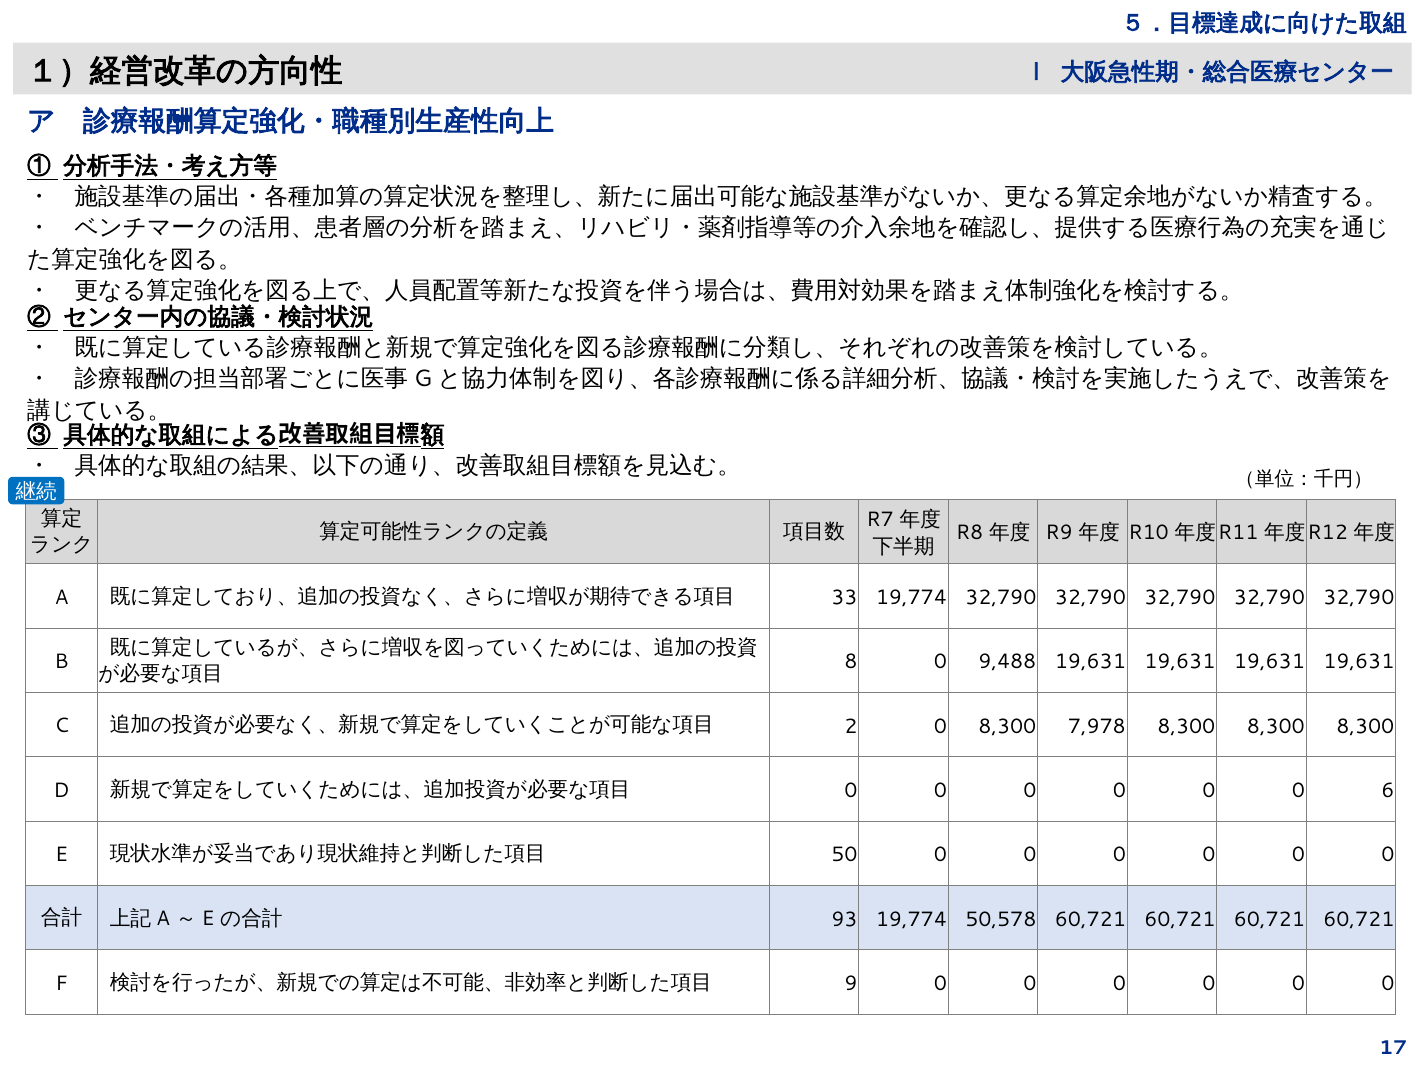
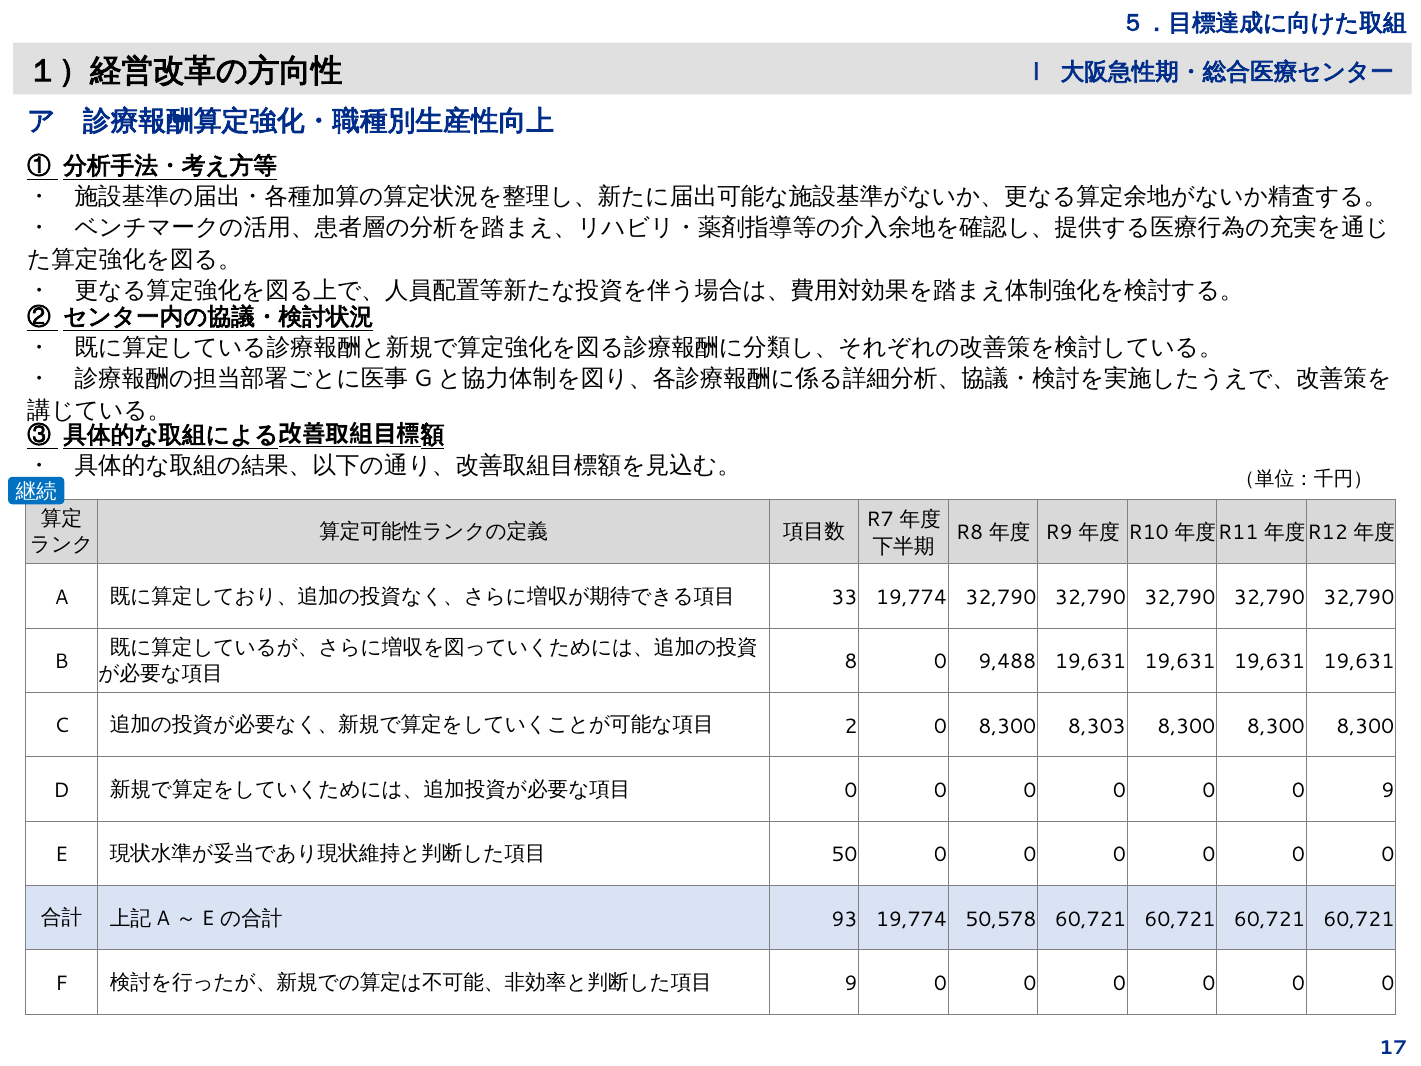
7,978: 7,978 -> 8,303 (1097, 726)
0 6: 6 -> 9 (1388, 791)
